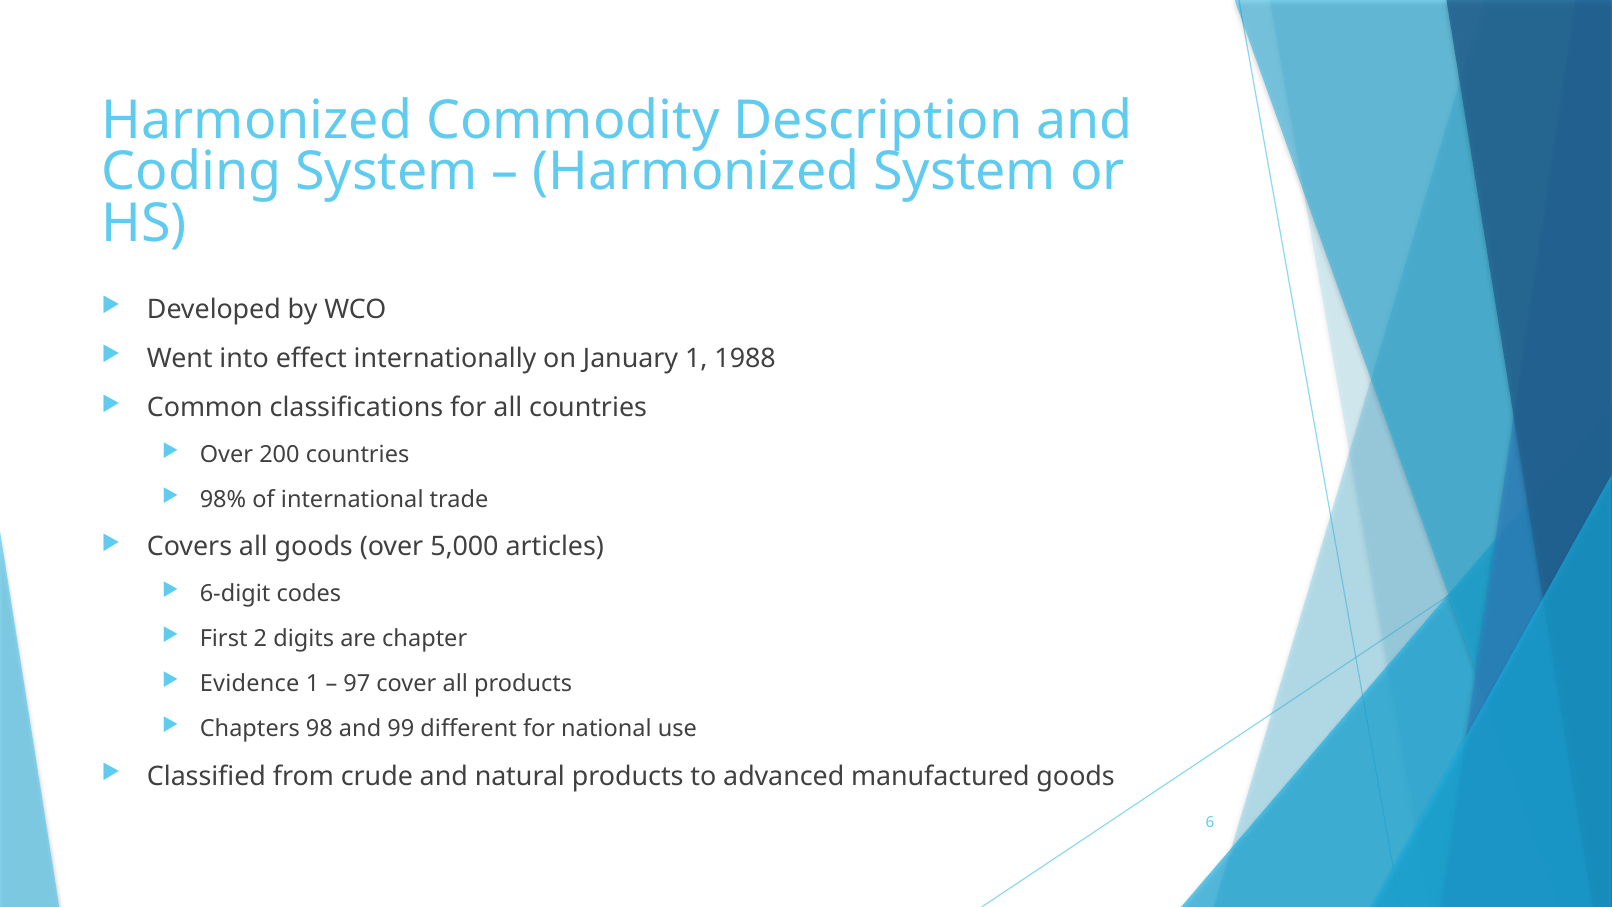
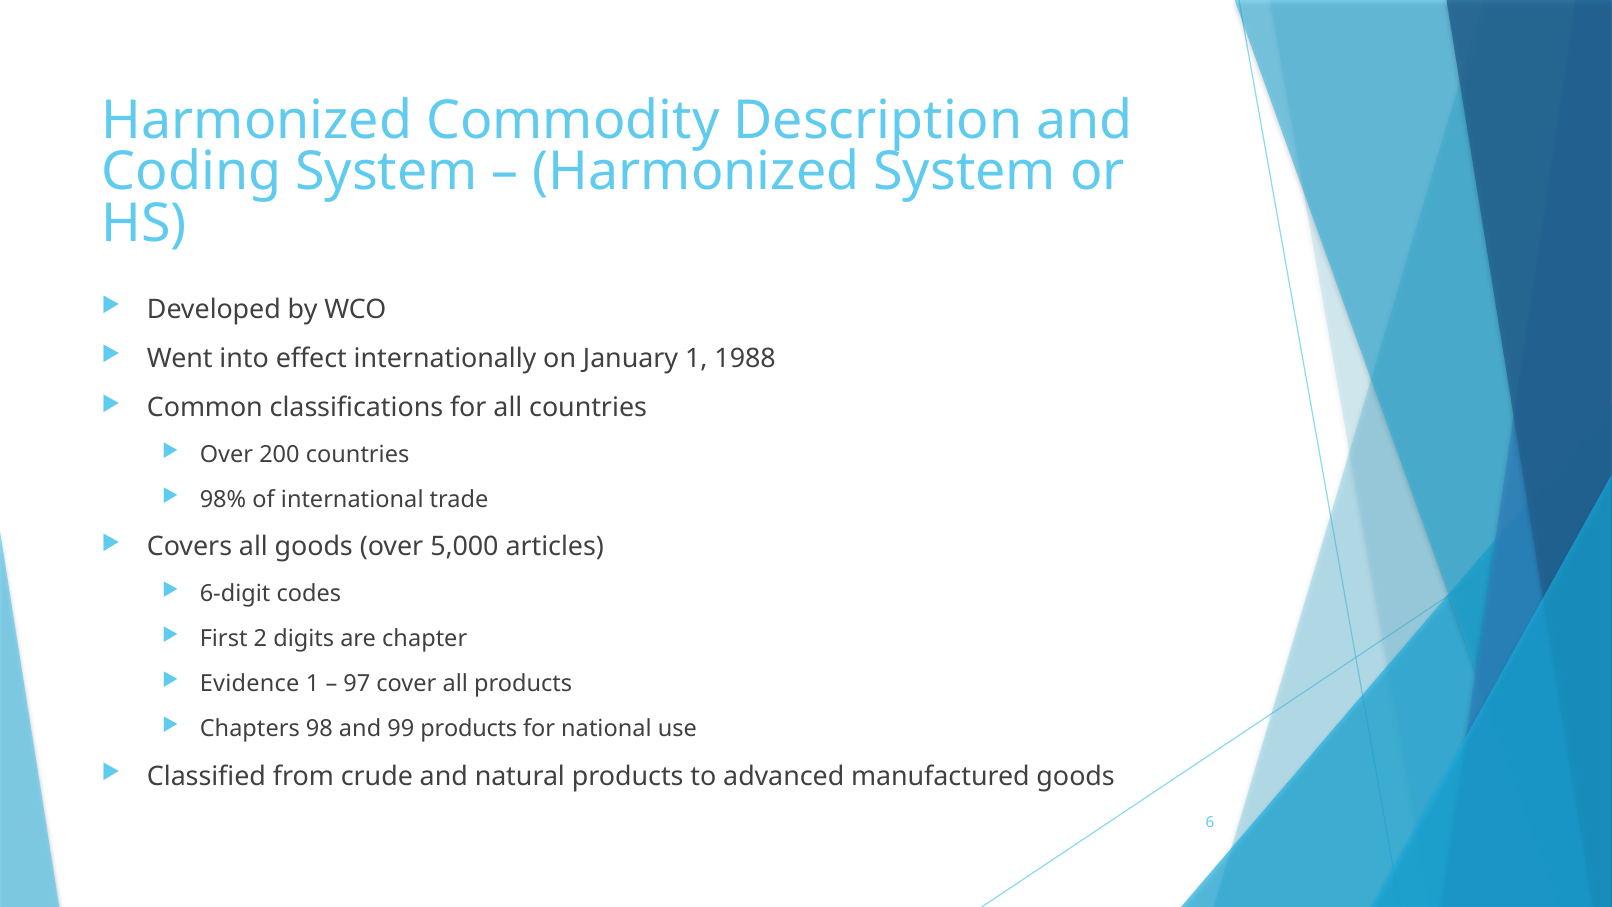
99 different: different -> products (469, 729)
